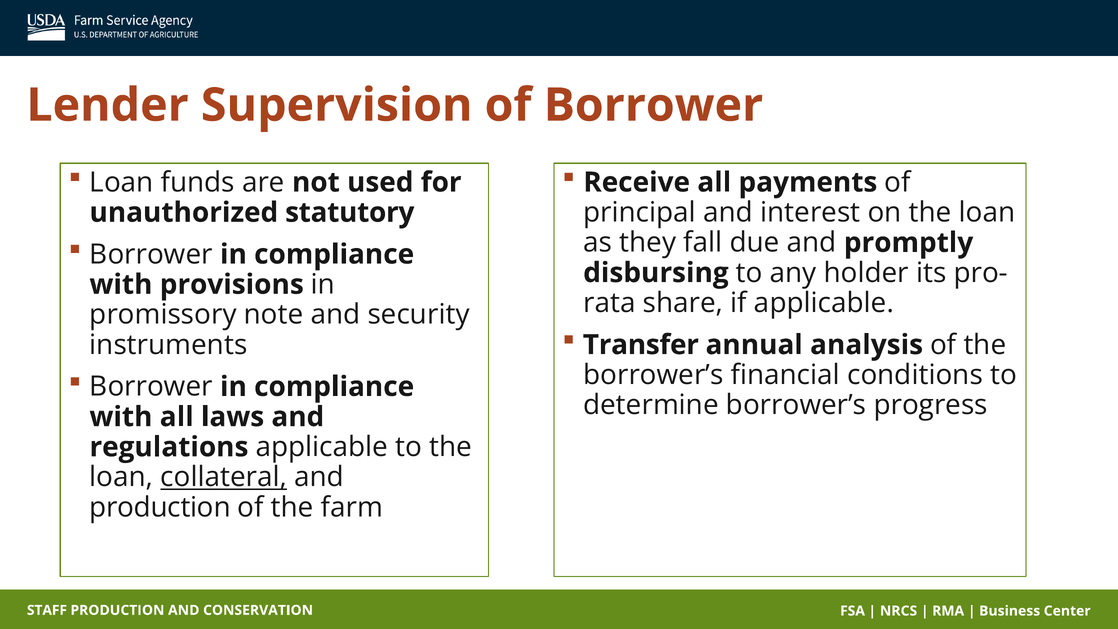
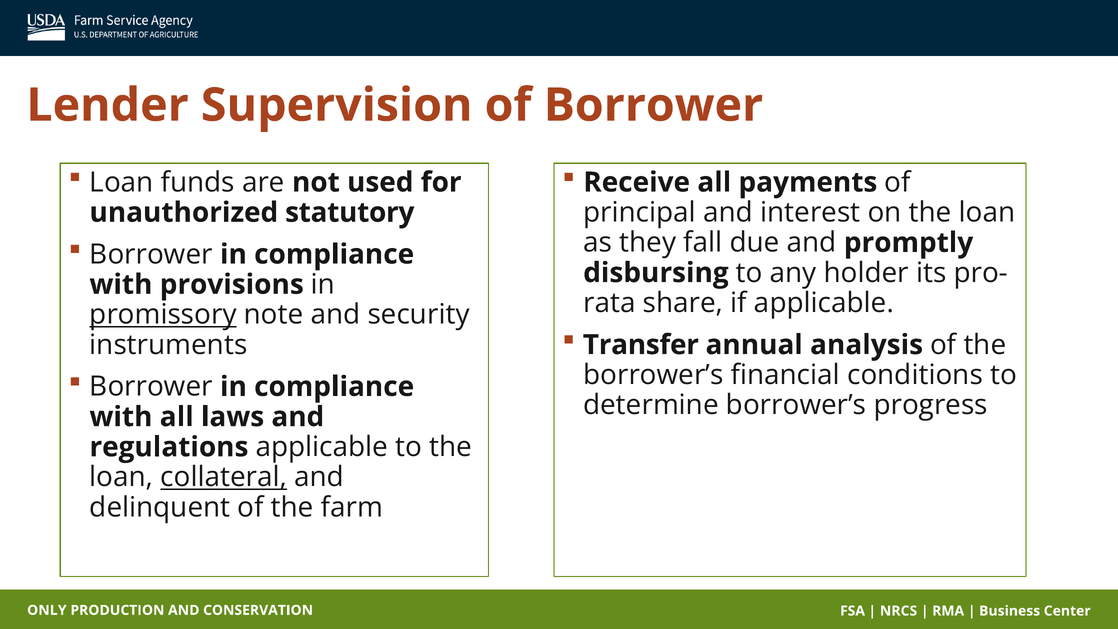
promissory underline: none -> present (163, 315)
production: production -> delinquent (160, 507)
STAFF: STAFF -> ONLY (47, 610)
